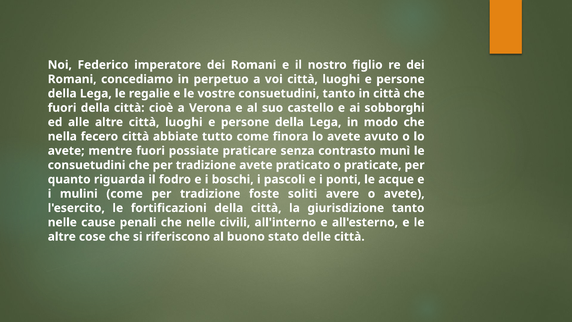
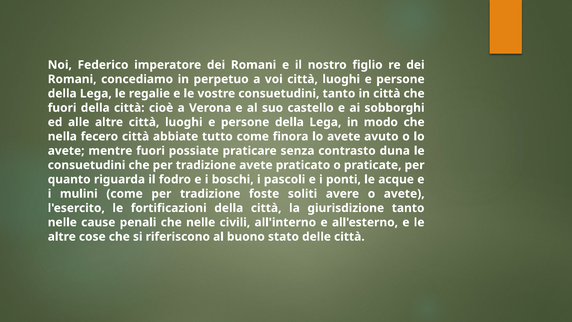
munì: munì -> duna (395, 151)
